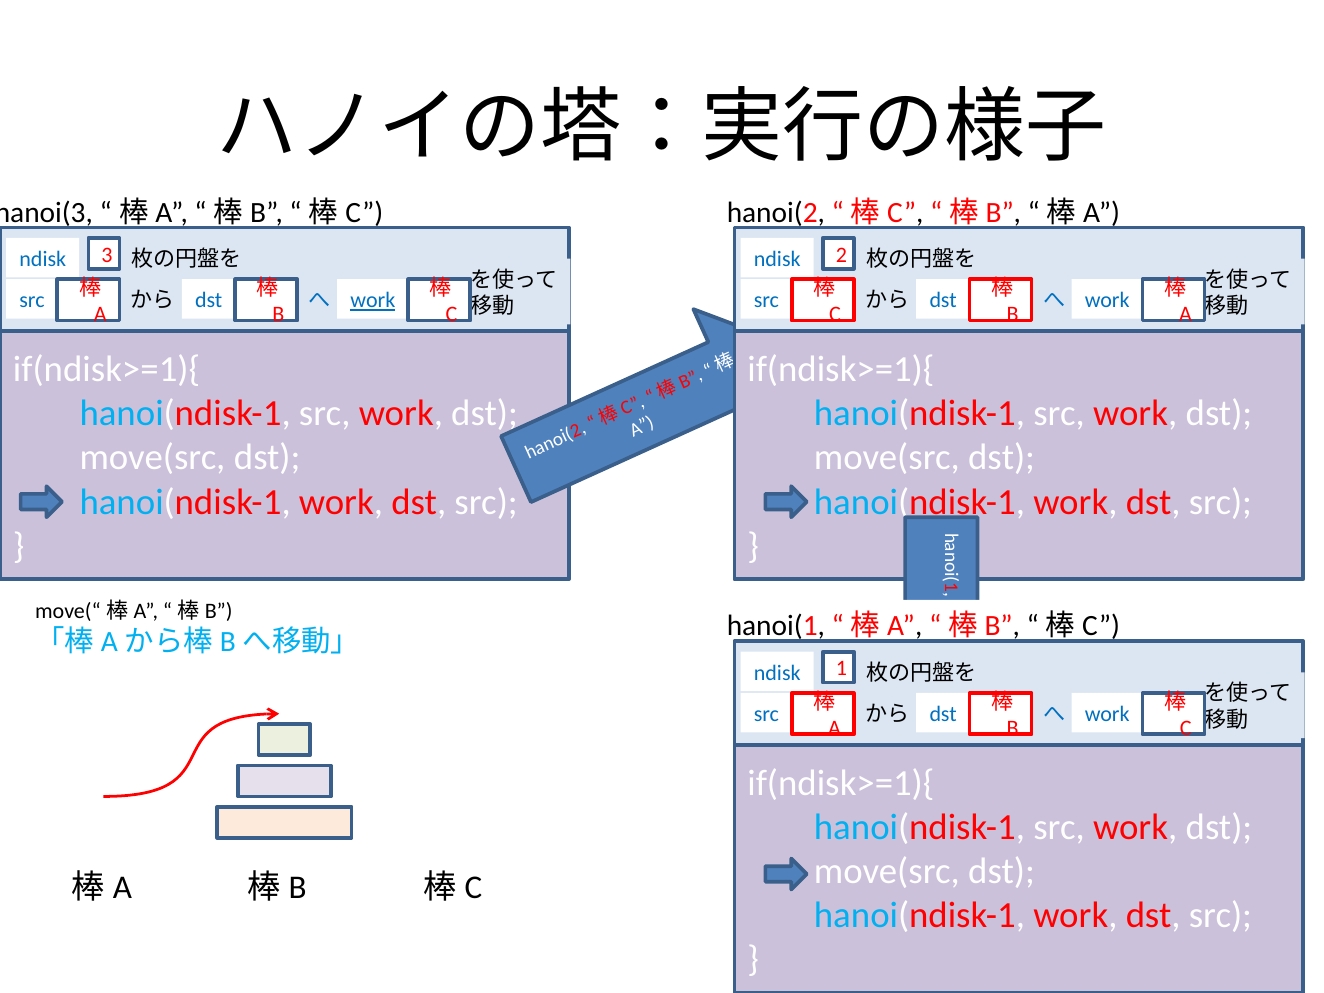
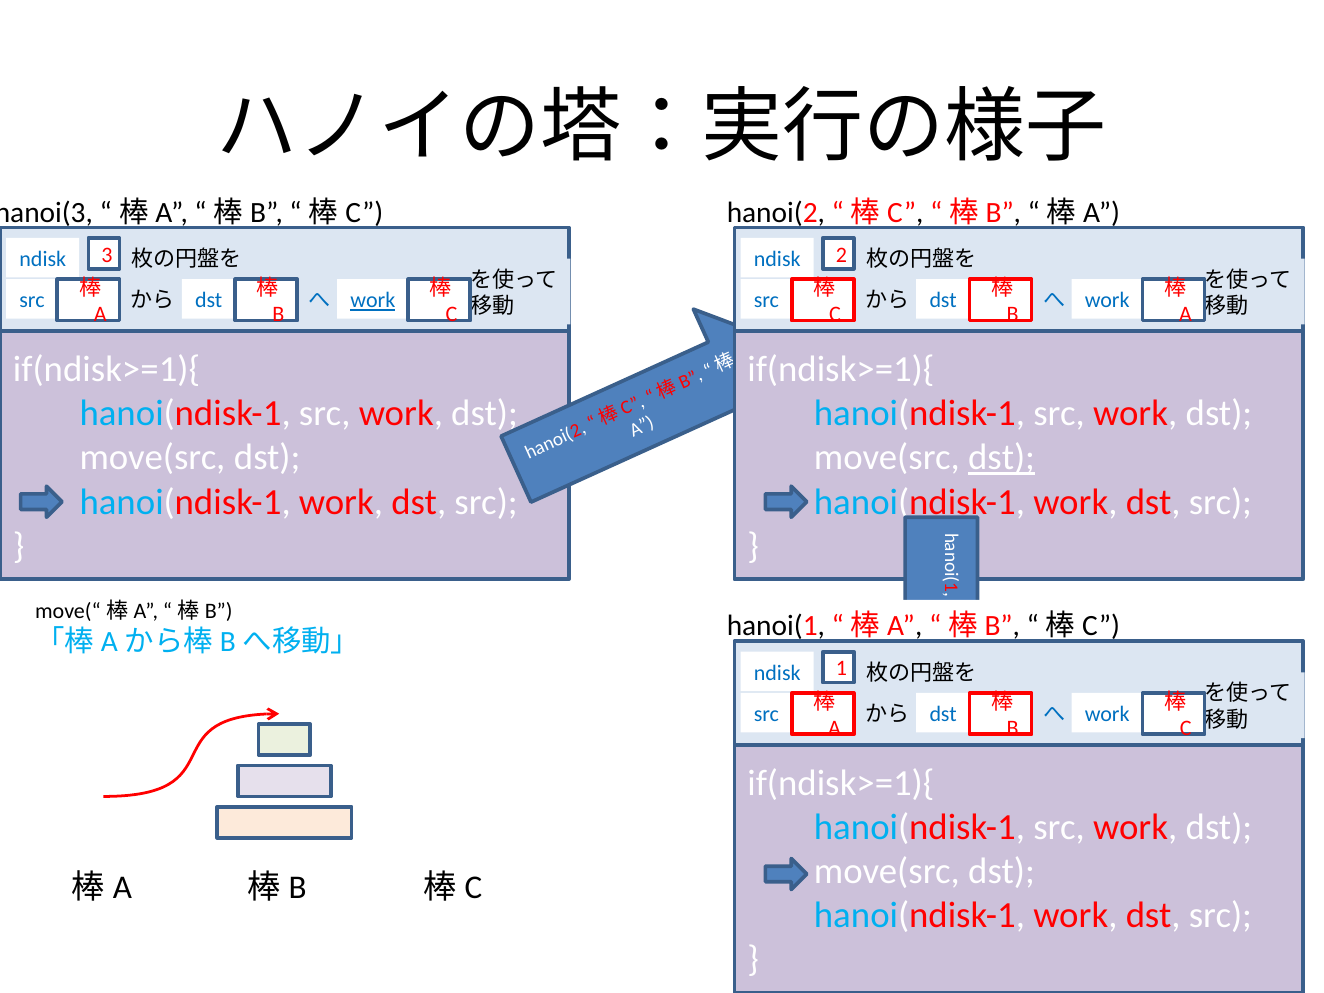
dst underline: none -> present (1002, 458)
